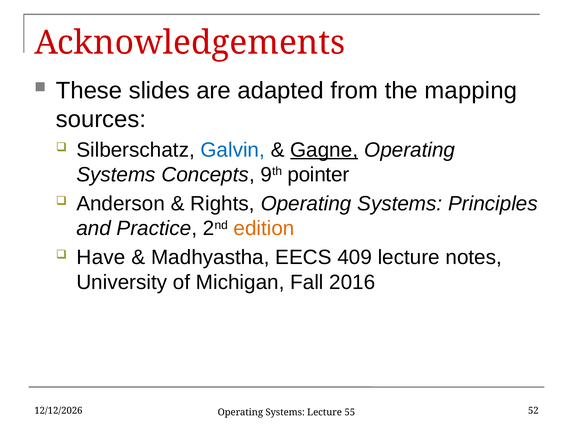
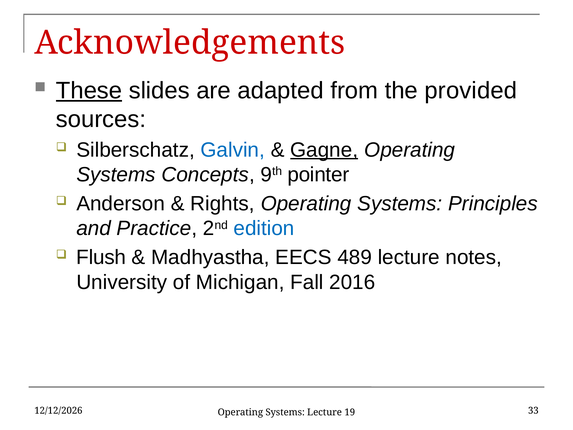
These underline: none -> present (89, 90)
mapping: mapping -> provided (471, 90)
edition colour: orange -> blue (264, 228)
Have: Have -> Flush (101, 257)
409: 409 -> 489 (355, 257)
52: 52 -> 33 (533, 410)
55: 55 -> 19 (350, 412)
